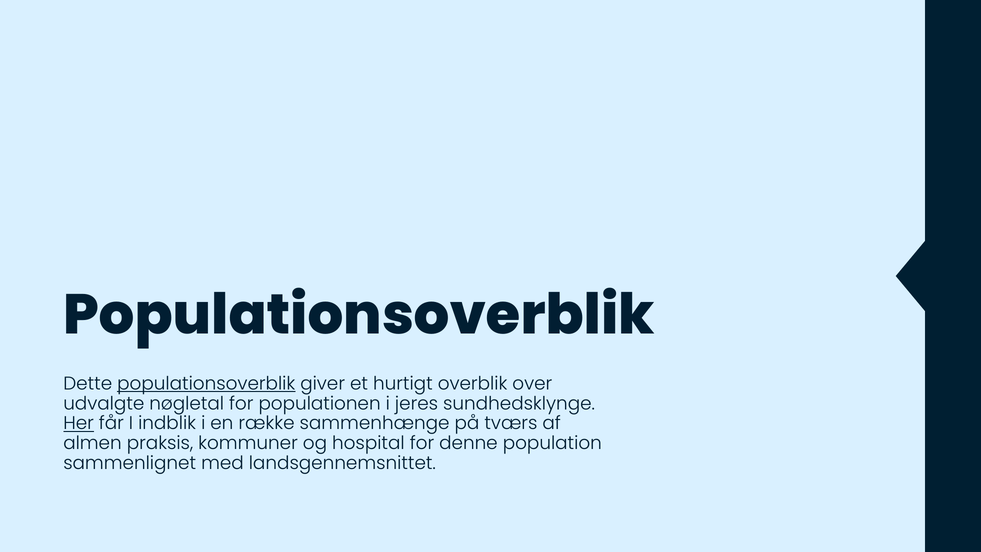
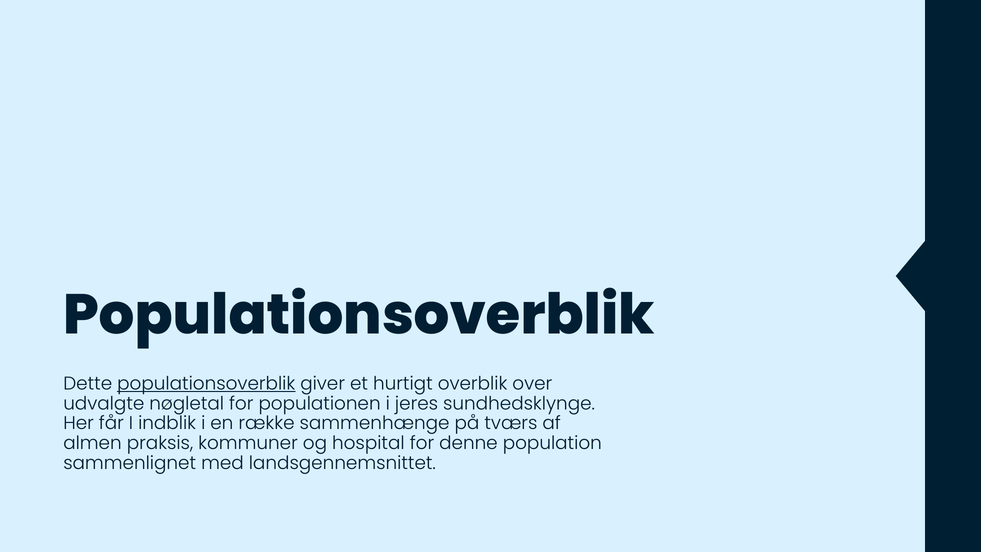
Her underline: present -> none (79, 423)
